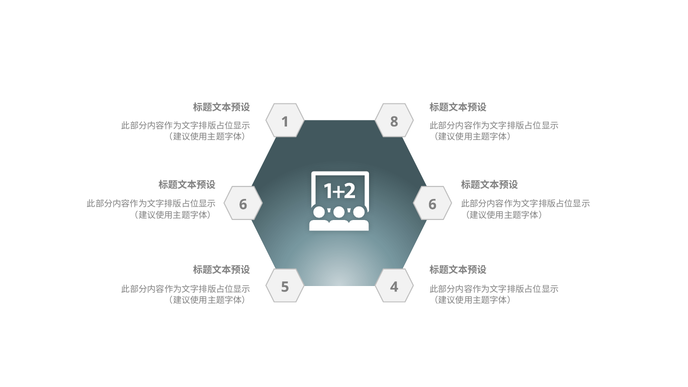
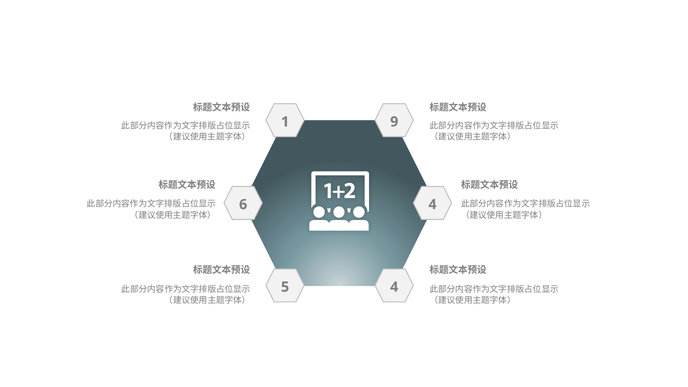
8: 8 -> 9 (394, 122)
6 6: 6 -> 4 (432, 205)
